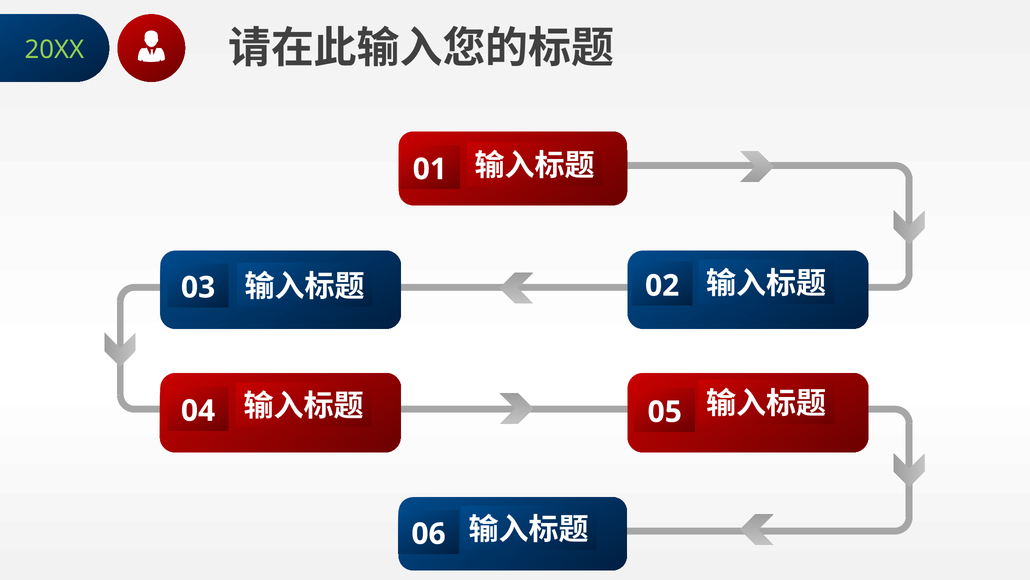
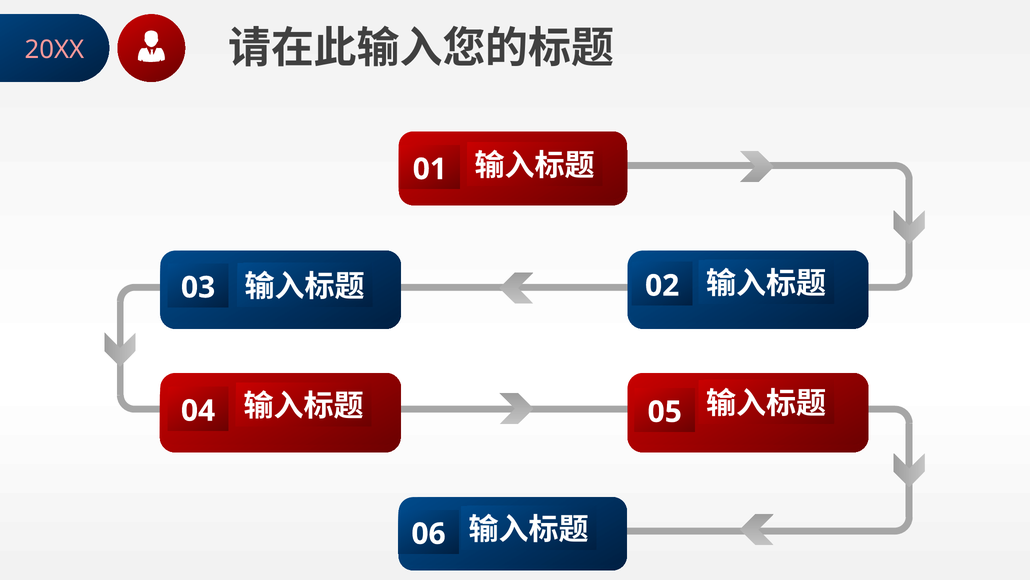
20XX colour: light green -> pink (54, 50)
